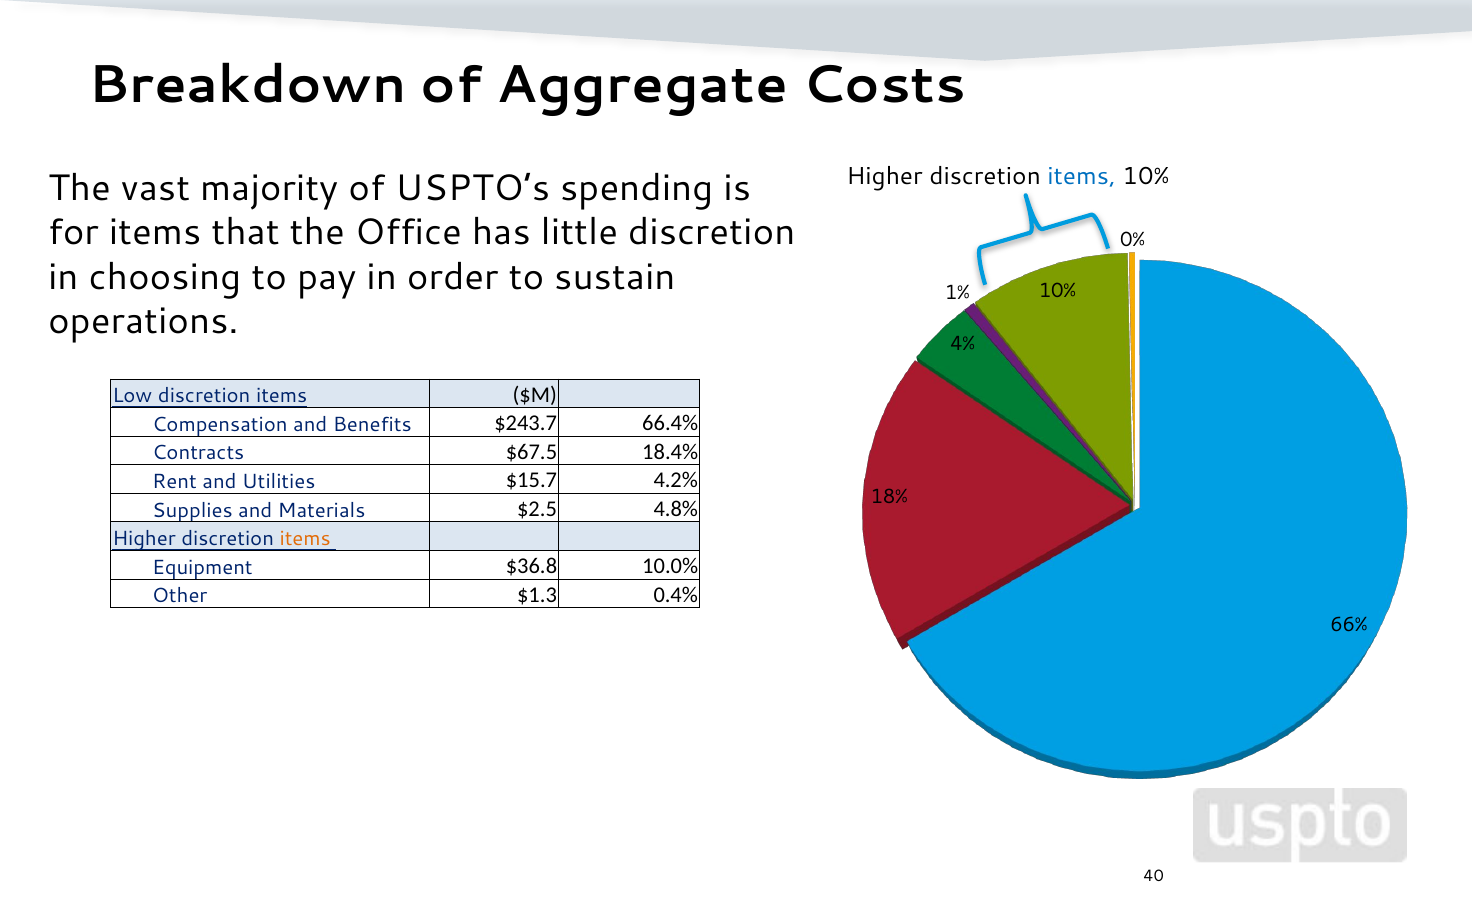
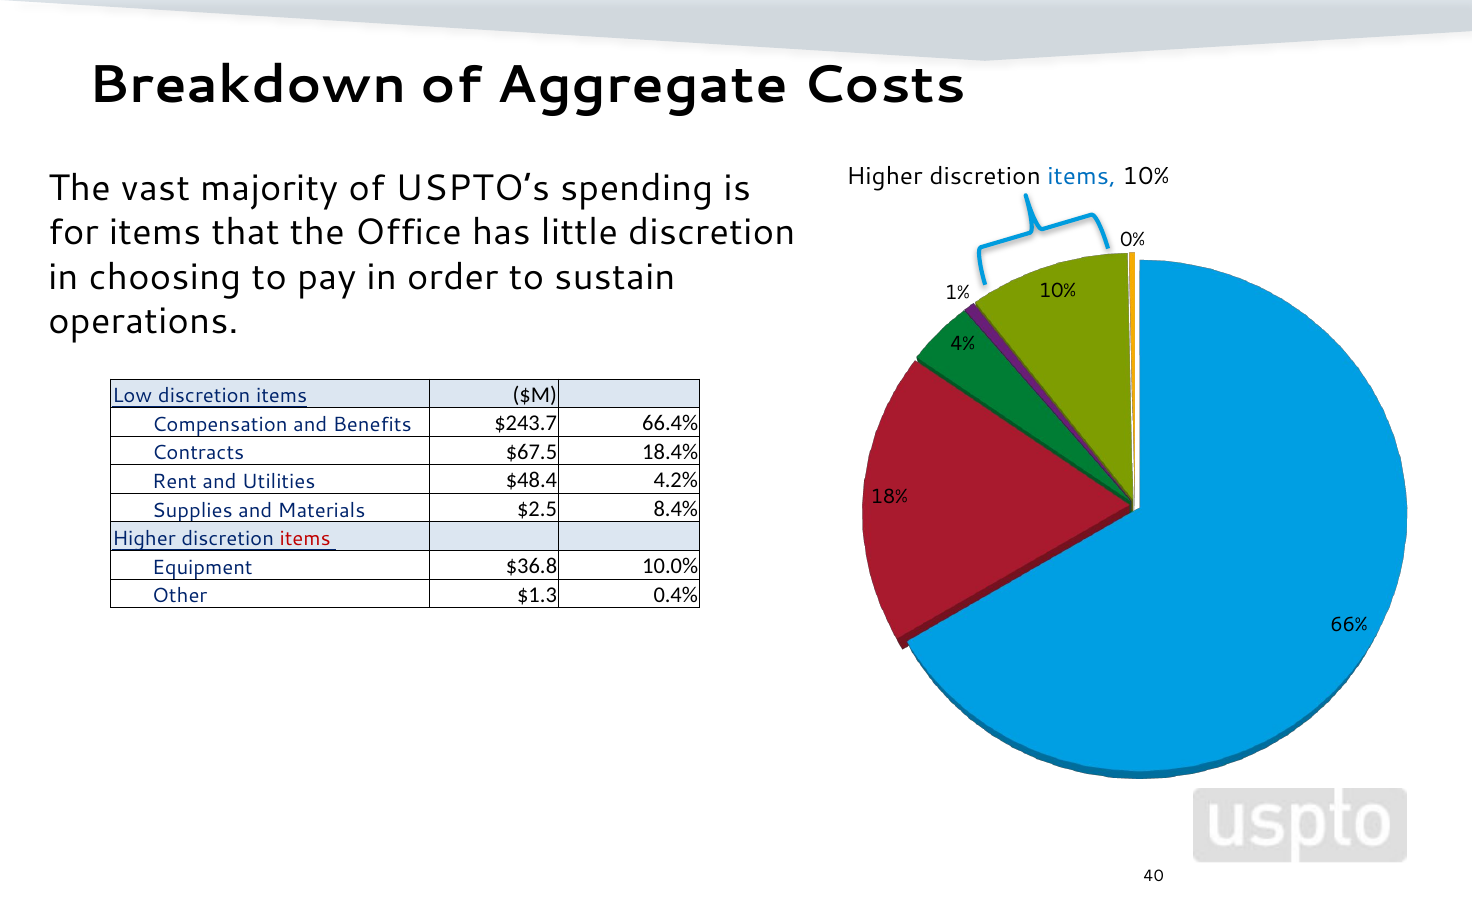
$15.7: $15.7 -> $48.4 (531, 480)
4.8%: 4.8% -> 8.4% (676, 509)
items colour: orange -> red (305, 539)
